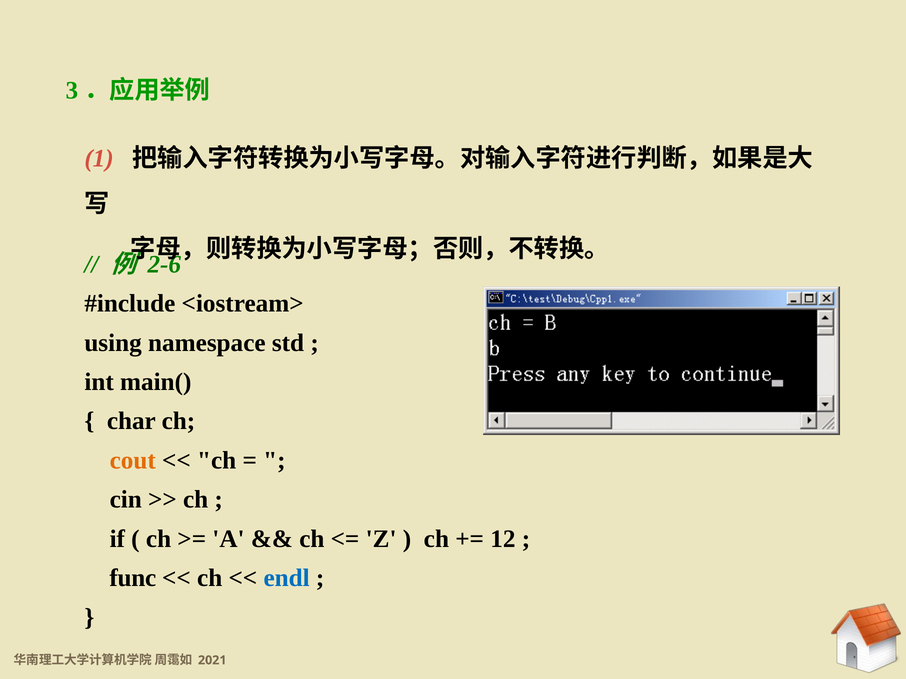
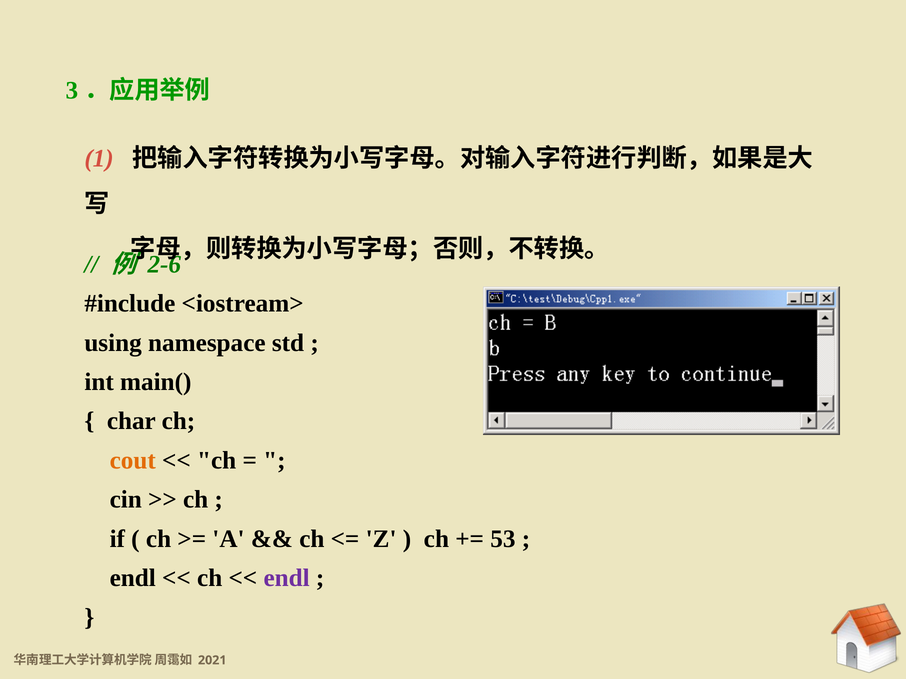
12: 12 -> 53 (503, 539)
func: func -> endl (133, 579)
endl colour: blue -> purple (287, 579)
